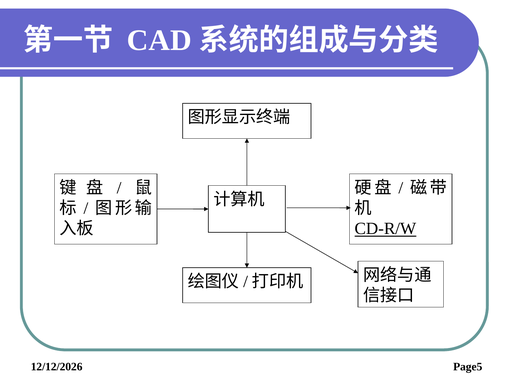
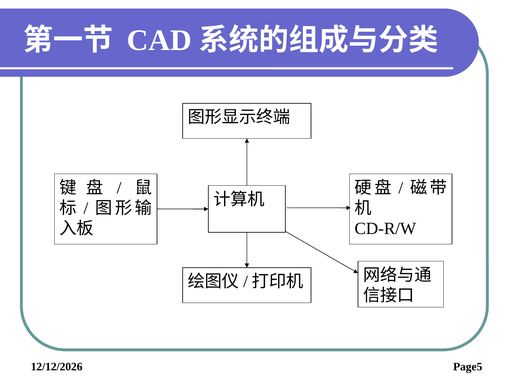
CD-R/W underline: present -> none (385, 229)
